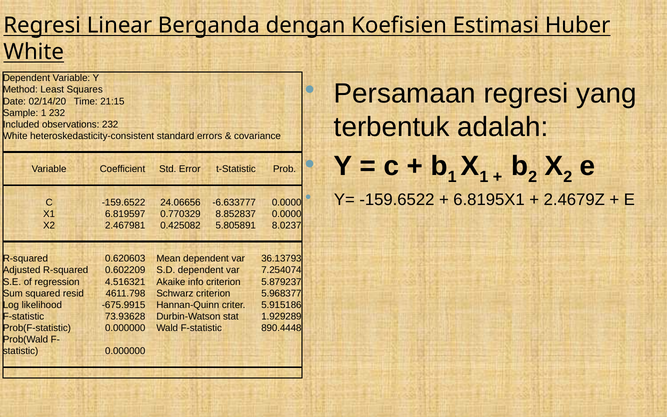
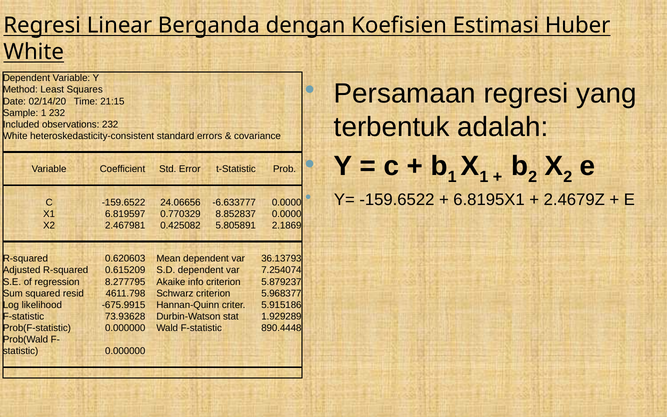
8.0237: 8.0237 -> 2.1869 (287, 225)
0.602209: 0.602209 -> 0.615209 (125, 270)
4.516321: 4.516321 -> 8.277795 (125, 282)
